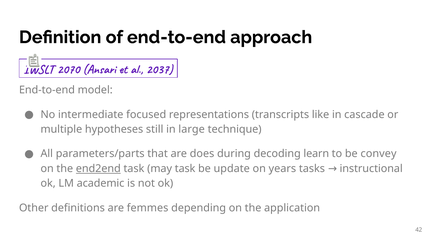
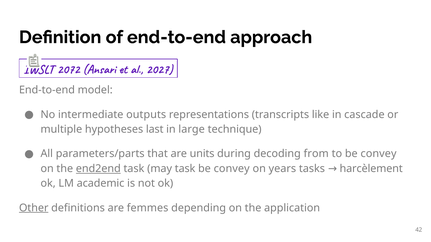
2070: 2070 -> 2072 (68, 69)
2037: 2037 -> 2027 (159, 69)
focused: focused -> outputs (146, 115)
still: still -> last (155, 130)
does: does -> units (202, 154)
learn: learn -> from (316, 154)
update: update -> convey (232, 169)
instructional: instructional -> harcèlement (371, 169)
Other underline: none -> present (34, 208)
